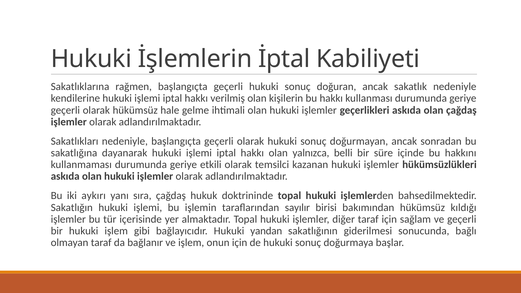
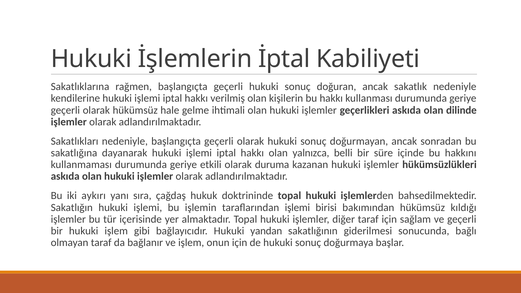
olan çağdaş: çağdaş -> dilinde (461, 110)
temsilci: temsilci -> duruma (272, 165)
taraflarından sayılır: sayılır -> işlemi (297, 207)
